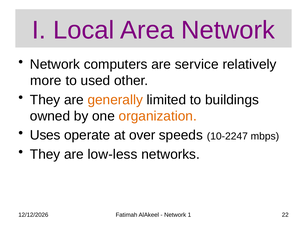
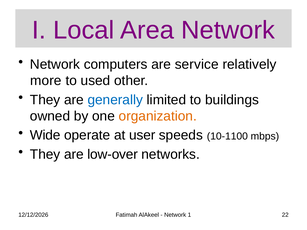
generally colour: orange -> blue (115, 100)
Uses: Uses -> Wide (45, 135)
over: over -> user (142, 135)
10-2247: 10-2247 -> 10-1100 (227, 137)
low-less: low-less -> low-over (113, 154)
